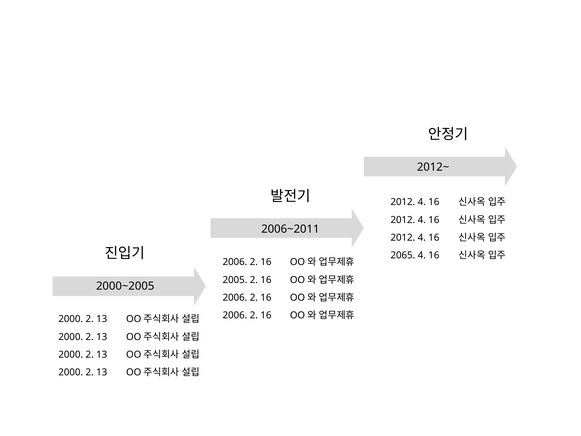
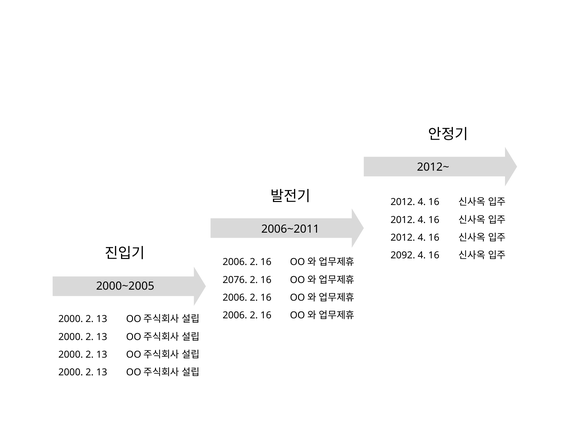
2065: 2065 -> 2092 (403, 255)
2005: 2005 -> 2076 (235, 280)
